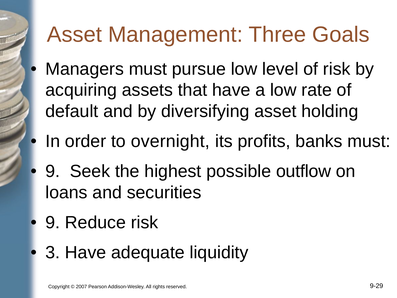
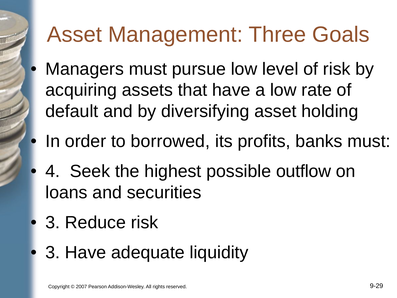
overnight: overnight -> borrowed (170, 141)
9: 9 -> 4 (53, 171)
9: 9 -> 3 (53, 222)
